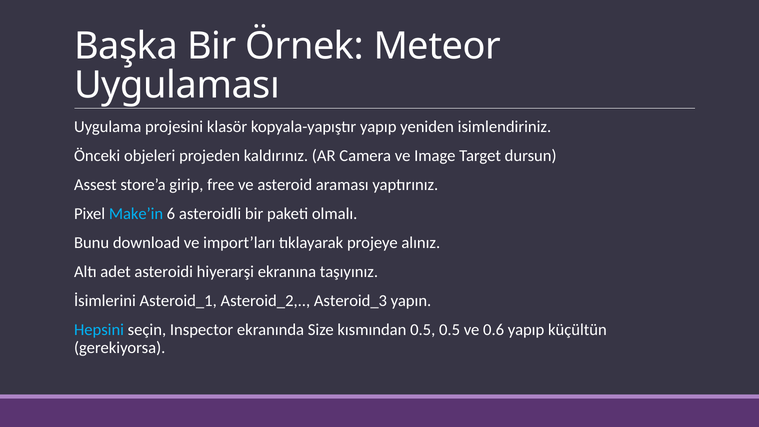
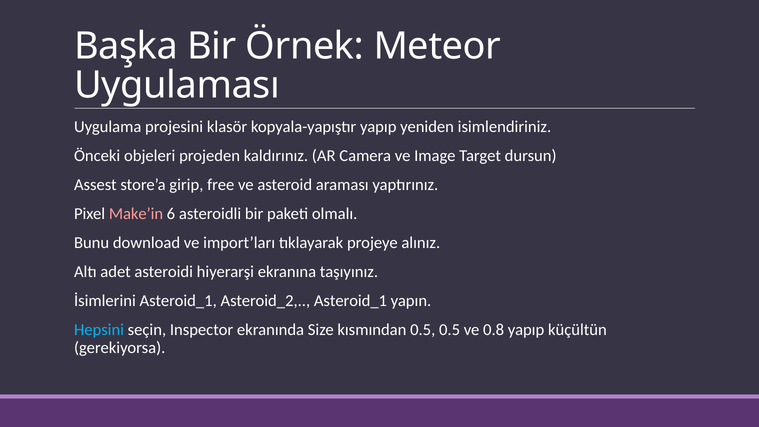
Make’in colour: light blue -> pink (136, 214)
Asteroid_2 Asteroid_3: Asteroid_3 -> Asteroid_1 (350, 301)
0.6: 0.6 -> 0.8 (494, 330)
